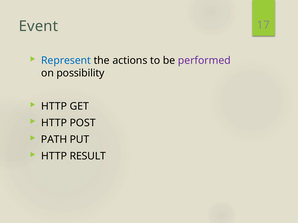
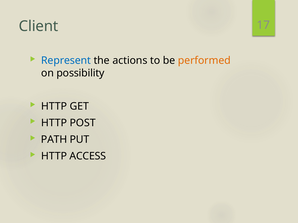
Event: Event -> Client (39, 26)
performed colour: purple -> orange (204, 61)
RESULT: RESULT -> ACCESS (88, 156)
